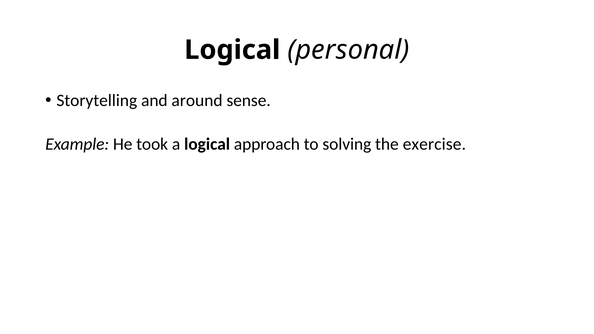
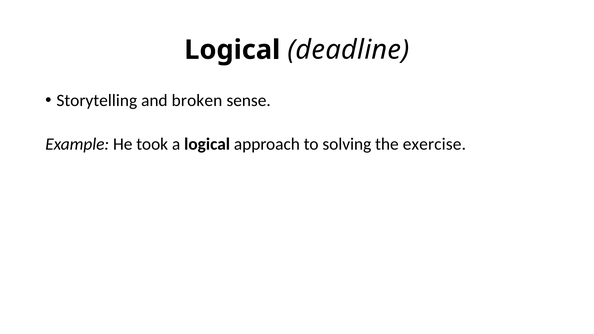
personal: personal -> deadline (348, 50)
around: around -> broken (197, 100)
